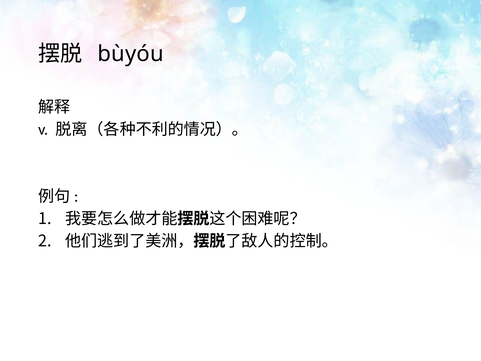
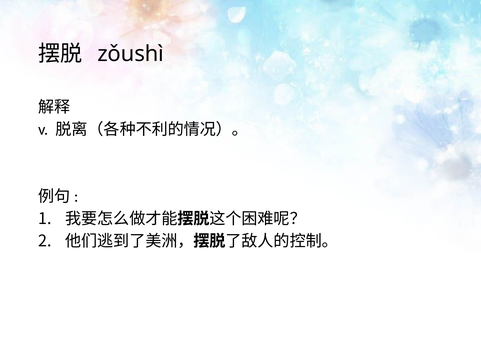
bùyóu: bùyóu -> zǒushì (131, 54)
